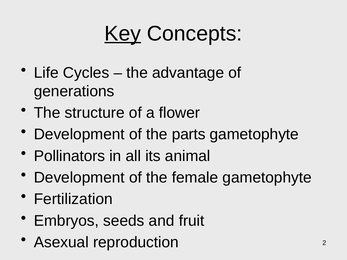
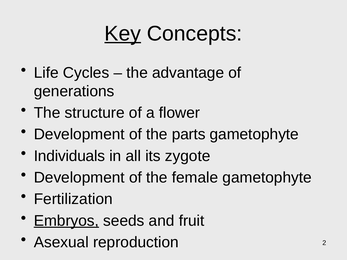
Pollinators: Pollinators -> Individuals (69, 156)
animal: animal -> zygote (188, 156)
Embryos underline: none -> present (66, 221)
